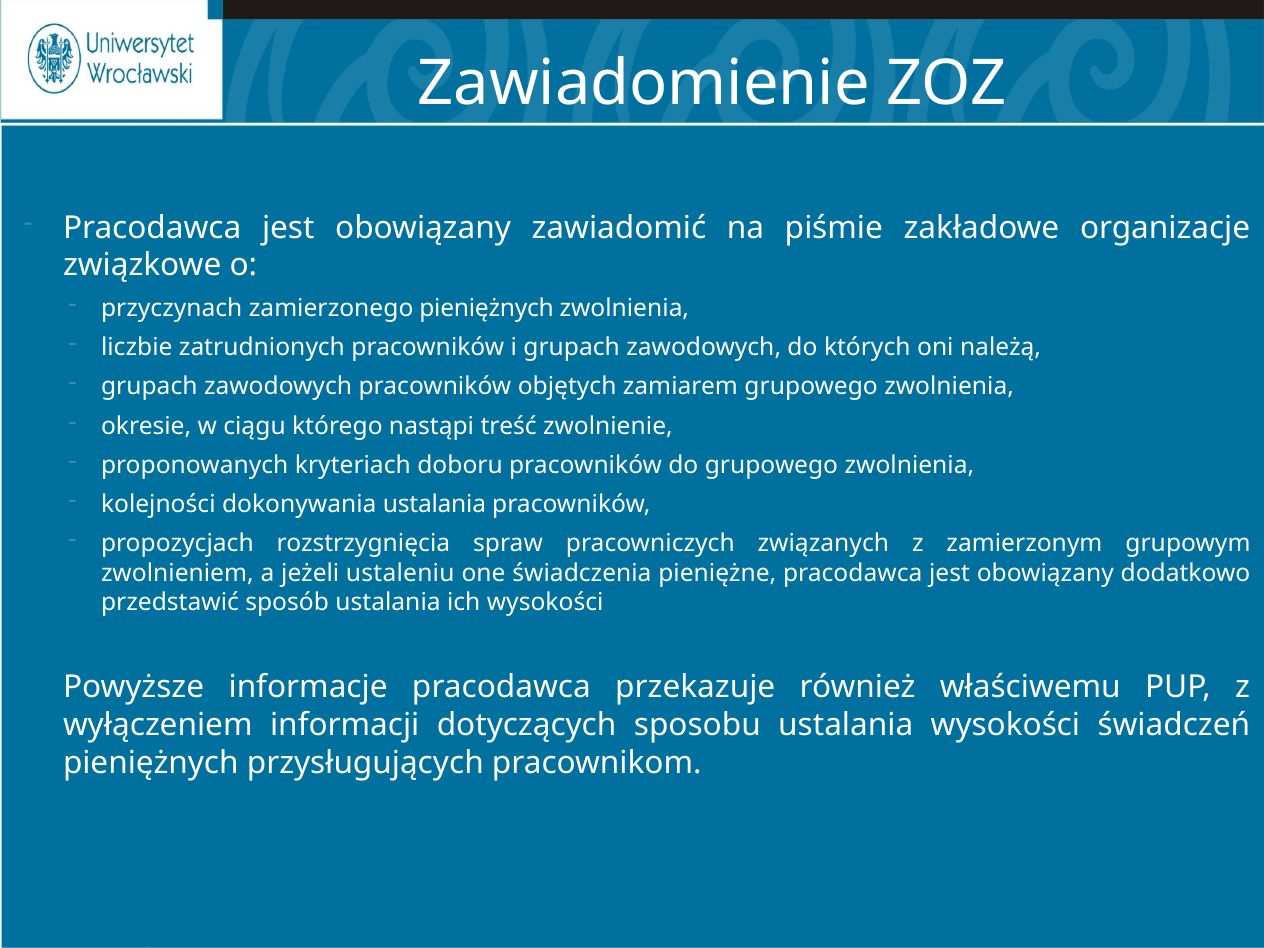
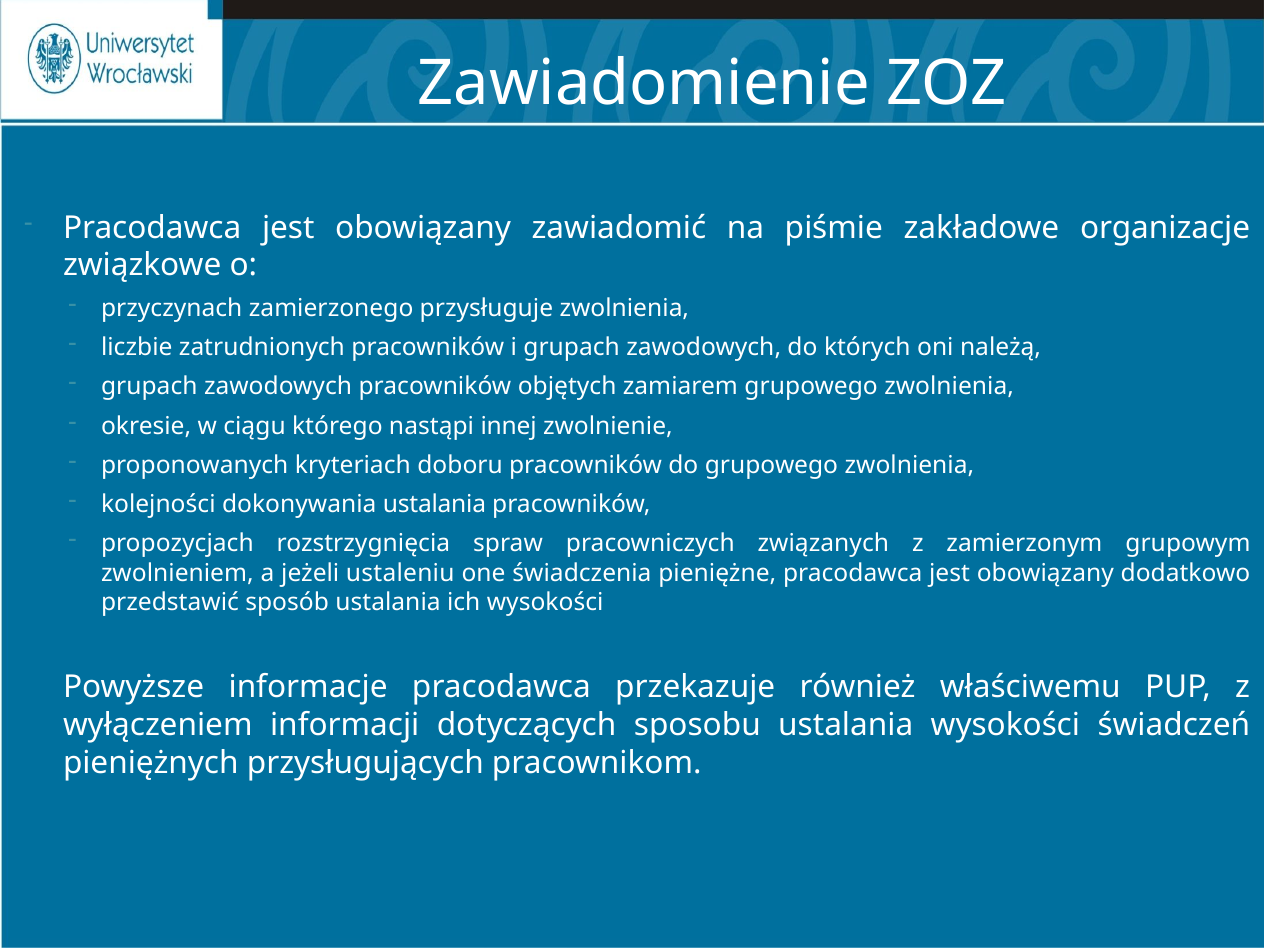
zamierzonego pieniężnych: pieniężnych -> przysługuje (486, 308)
treść: treść -> innej (509, 426)
